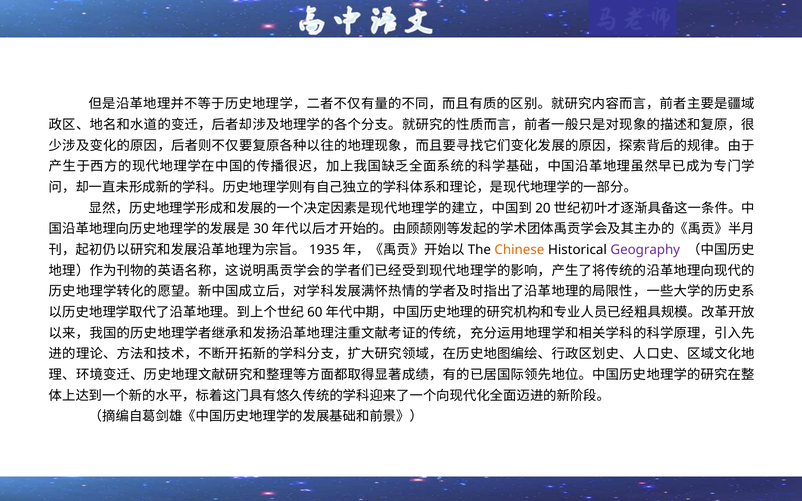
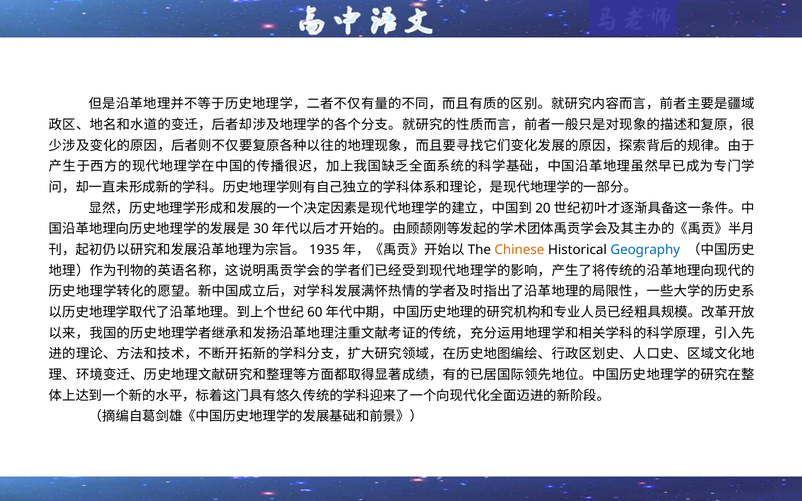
Geography colour: purple -> blue (645, 250)
